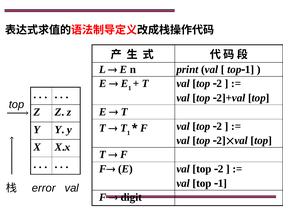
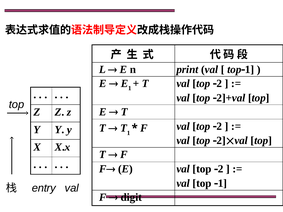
error: error -> entry (44, 188)
